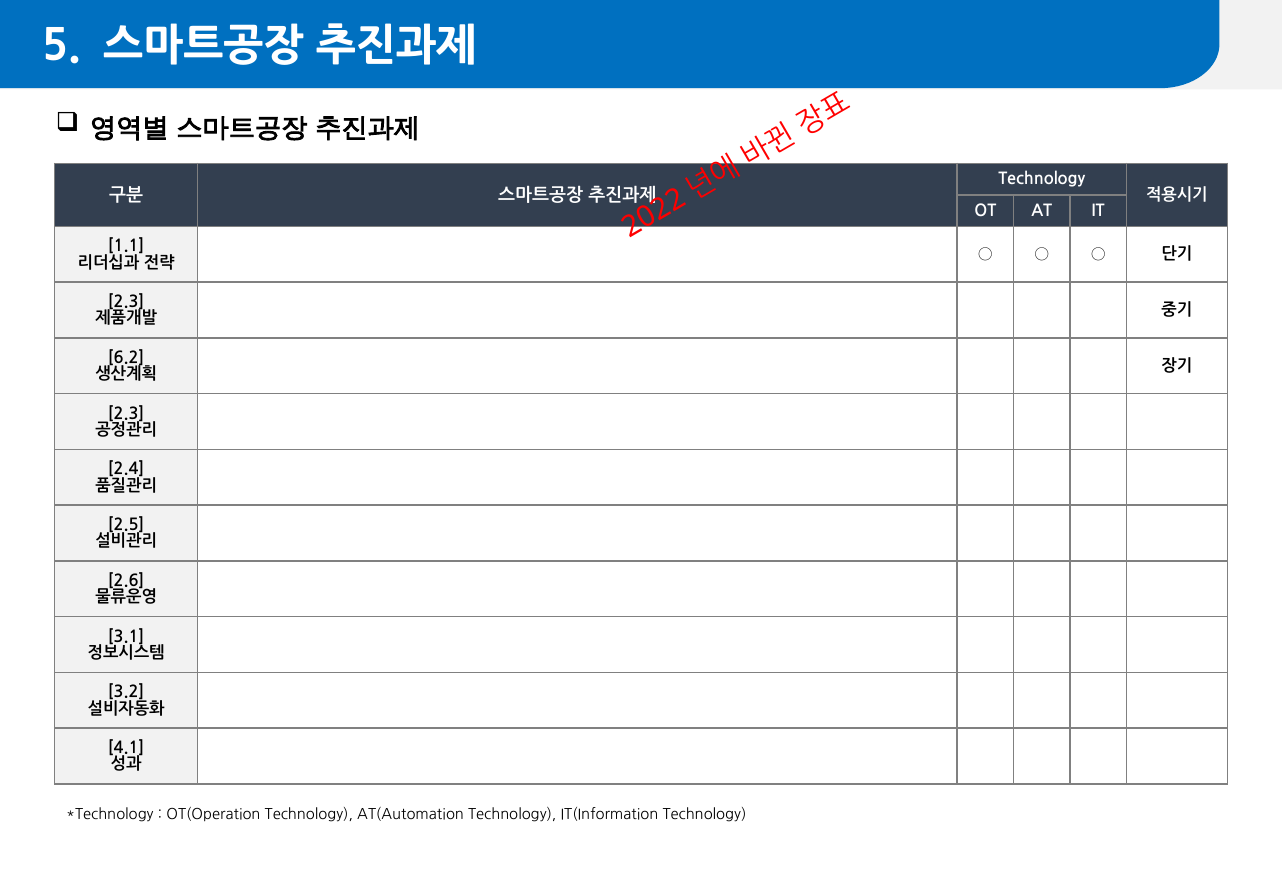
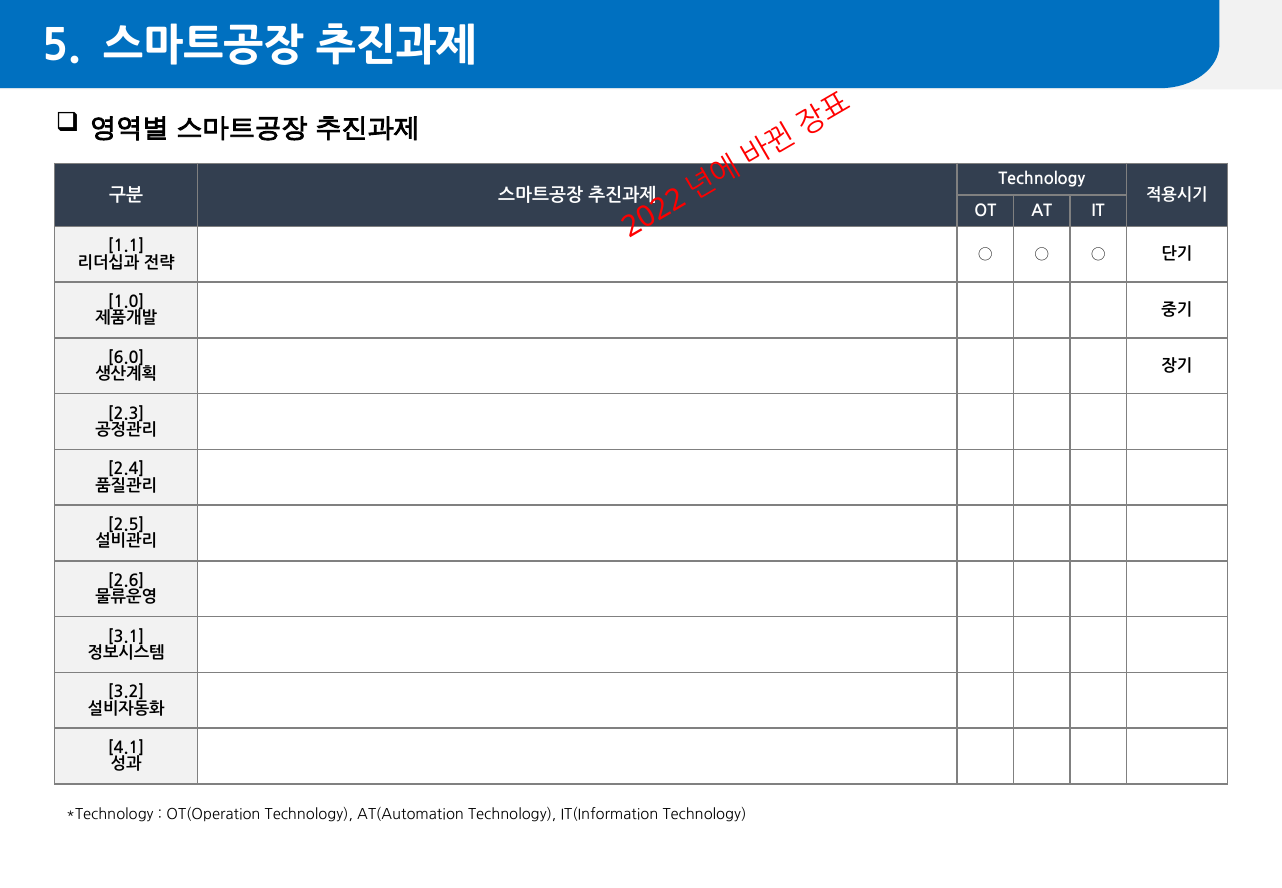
2.3: 2.3 -> 1.0 (126, 302)
6.2: 6.2 -> 6.0 (126, 358)
